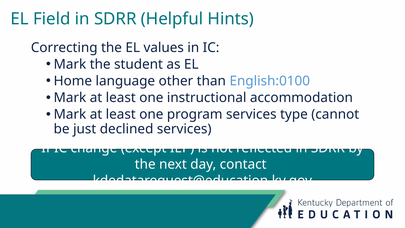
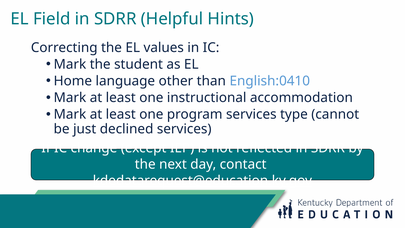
English:0100: English:0100 -> English:0410 (270, 81)
